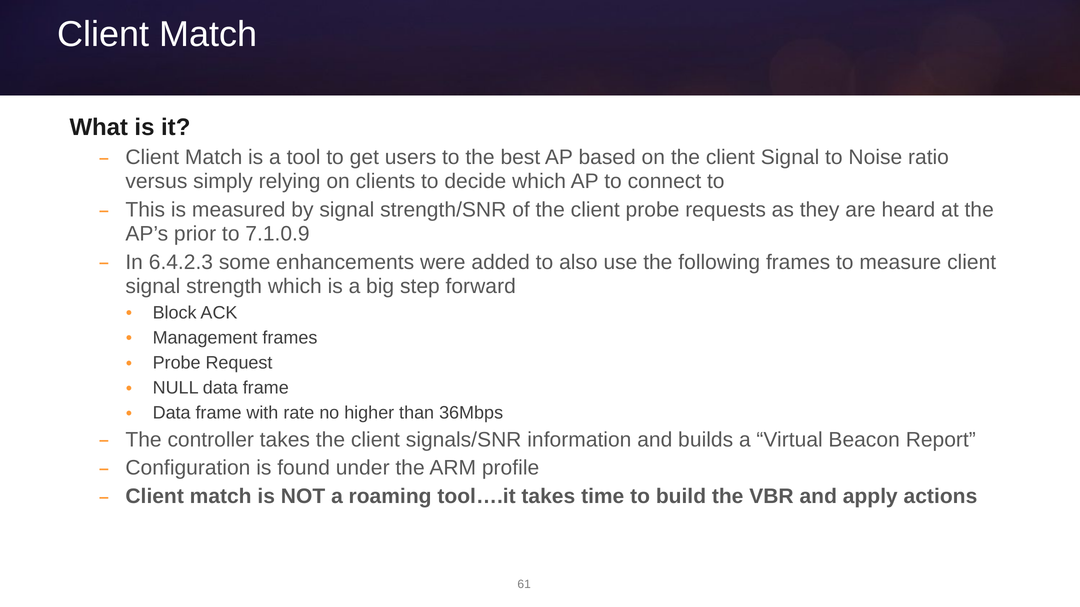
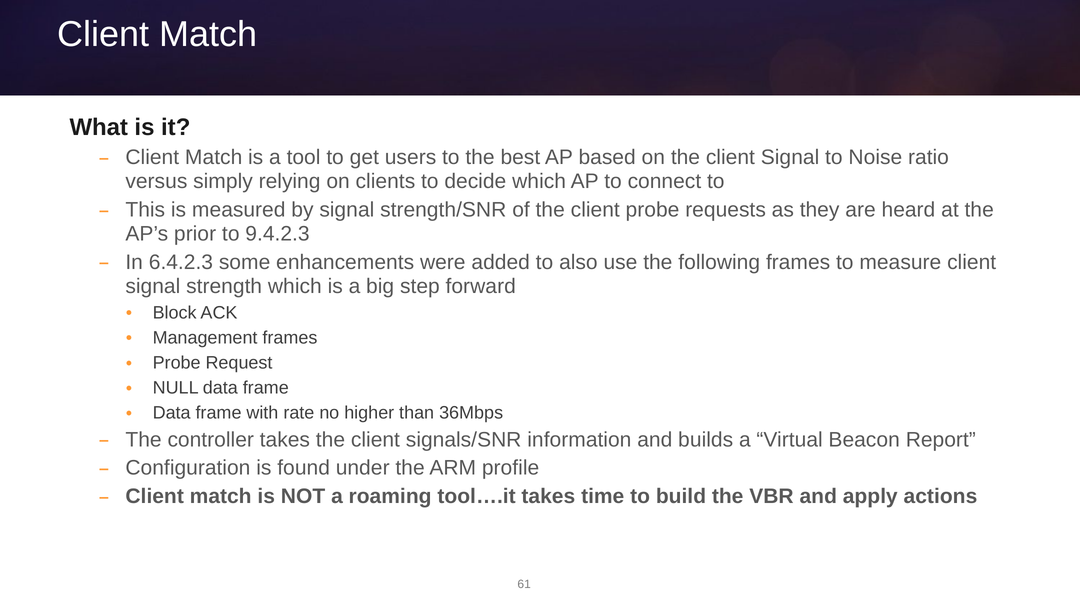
7.1.0.9: 7.1.0.9 -> 9.4.2.3 (277, 234)
